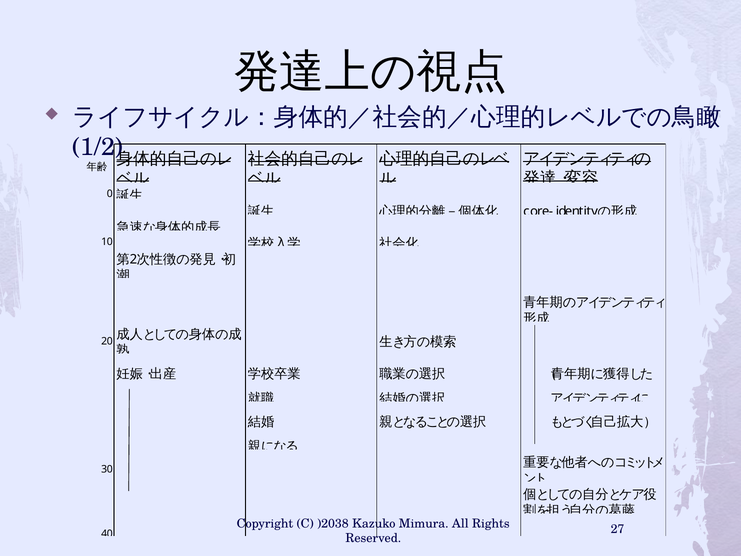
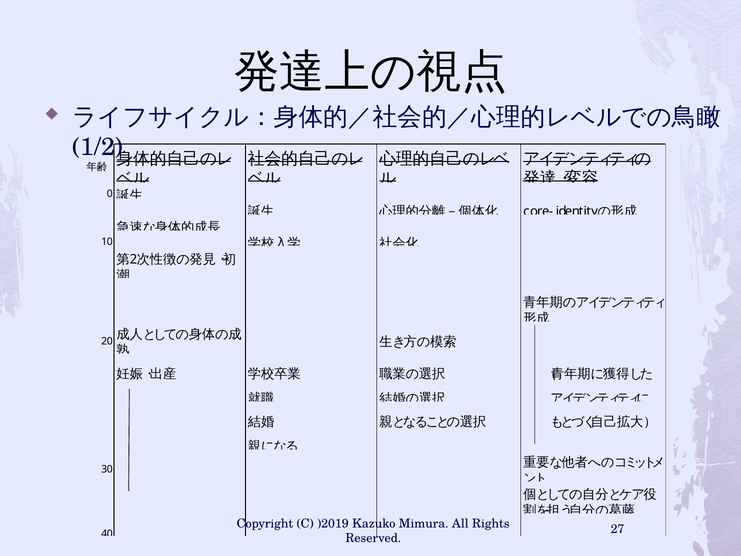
)2038: )2038 -> )2019 (333, 523)
